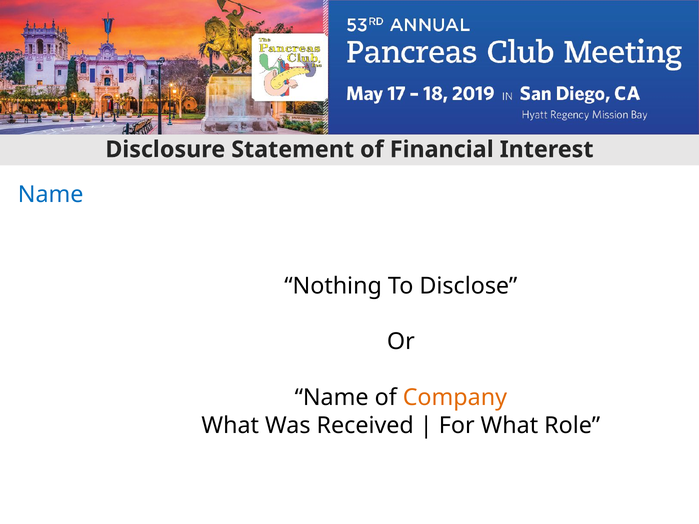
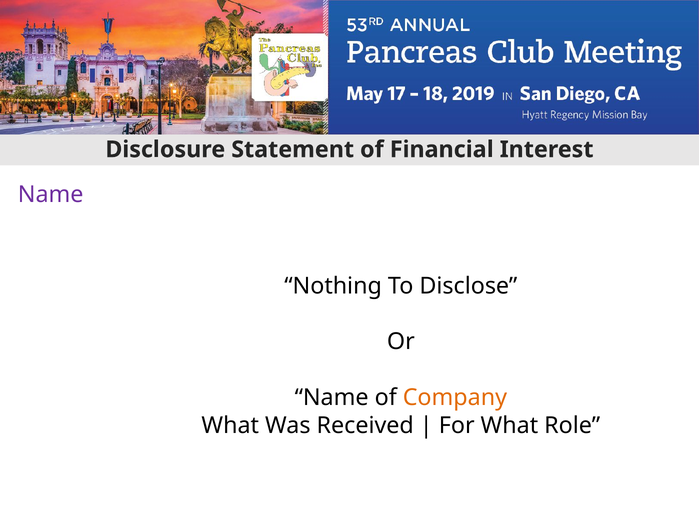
Name colour: blue -> purple (51, 195)
